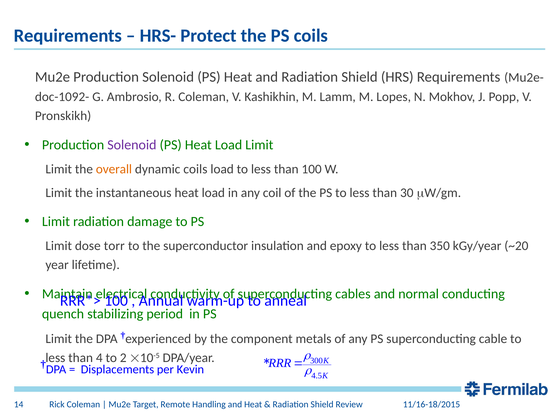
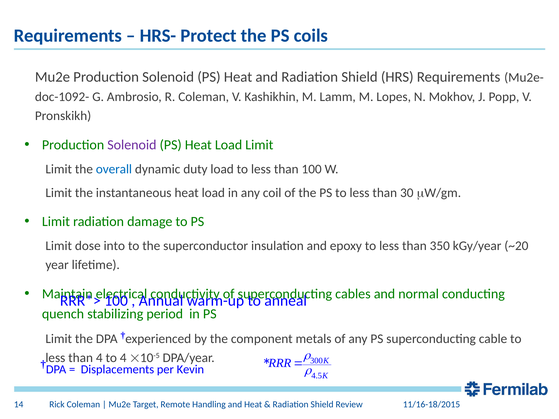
overall colour: orange -> blue (114, 169)
dynamic coils: coils -> duty (195, 169)
torr: torr -> into (114, 246)
to 2: 2 -> 4 (123, 358)
